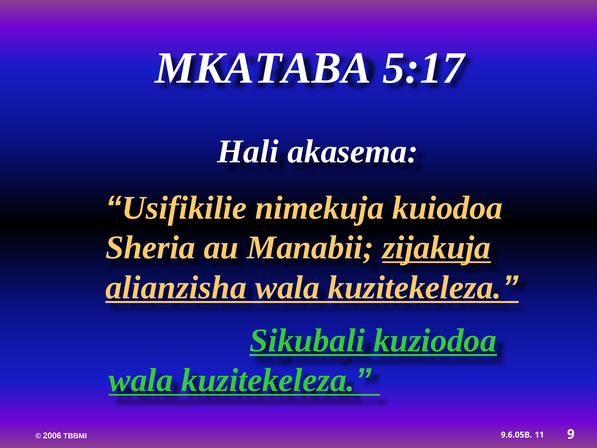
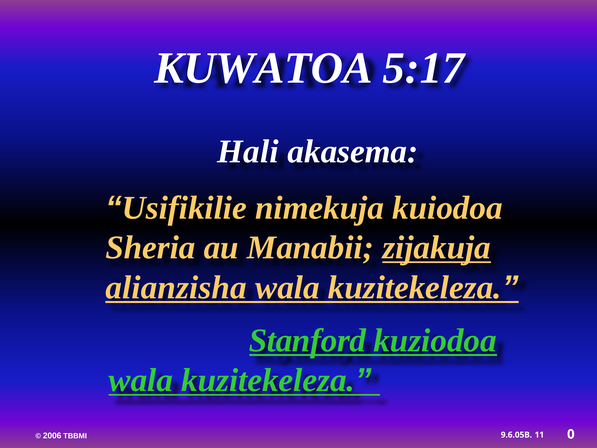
MKATABA: MKATABA -> KUWATOA (263, 68)
Sikubali: Sikubali -> Stanford (307, 340)
9: 9 -> 0 (571, 434)
